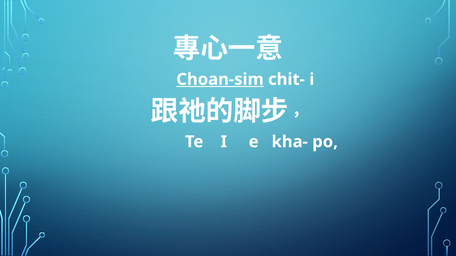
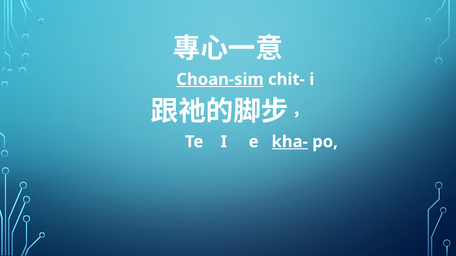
kha- underline: none -> present (290, 142)
